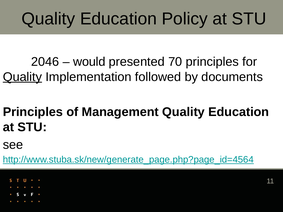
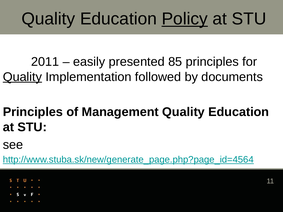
Policy underline: none -> present (185, 19)
2046: 2046 -> 2011 (45, 62)
would: would -> easily (89, 62)
70: 70 -> 85 (175, 62)
